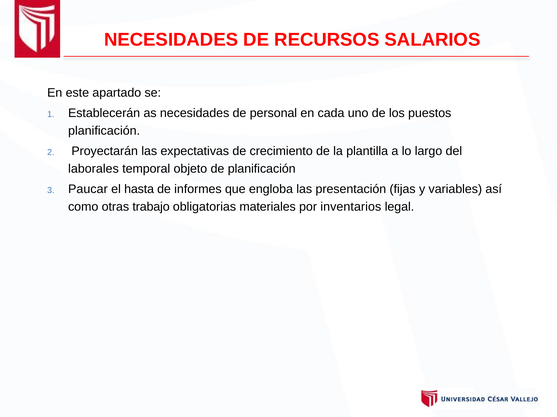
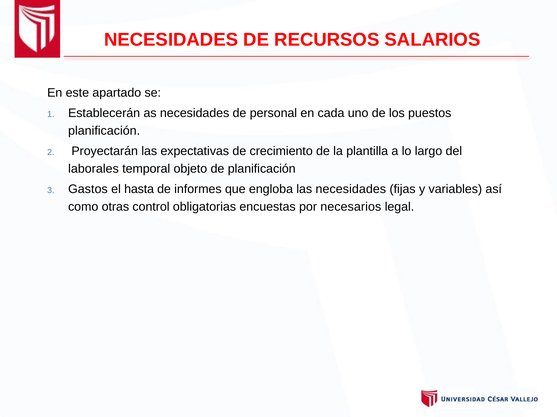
Paucar: Paucar -> Gastos (88, 189)
las presentación: presentación -> necesidades (351, 189)
trabajo: trabajo -> control (151, 207)
materiales: materiales -> encuestas (268, 207)
inventarios: inventarios -> necesarios (351, 207)
